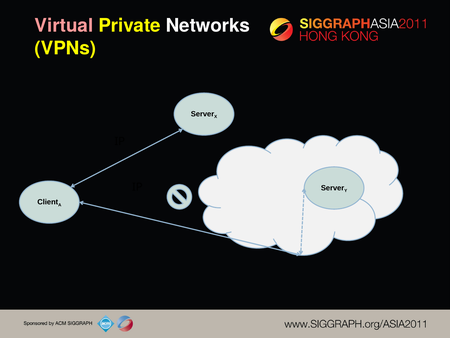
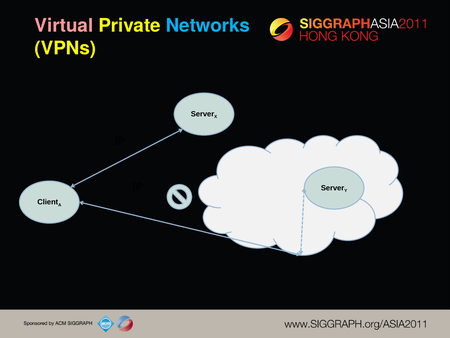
Networks colour: white -> light blue (208, 26)
